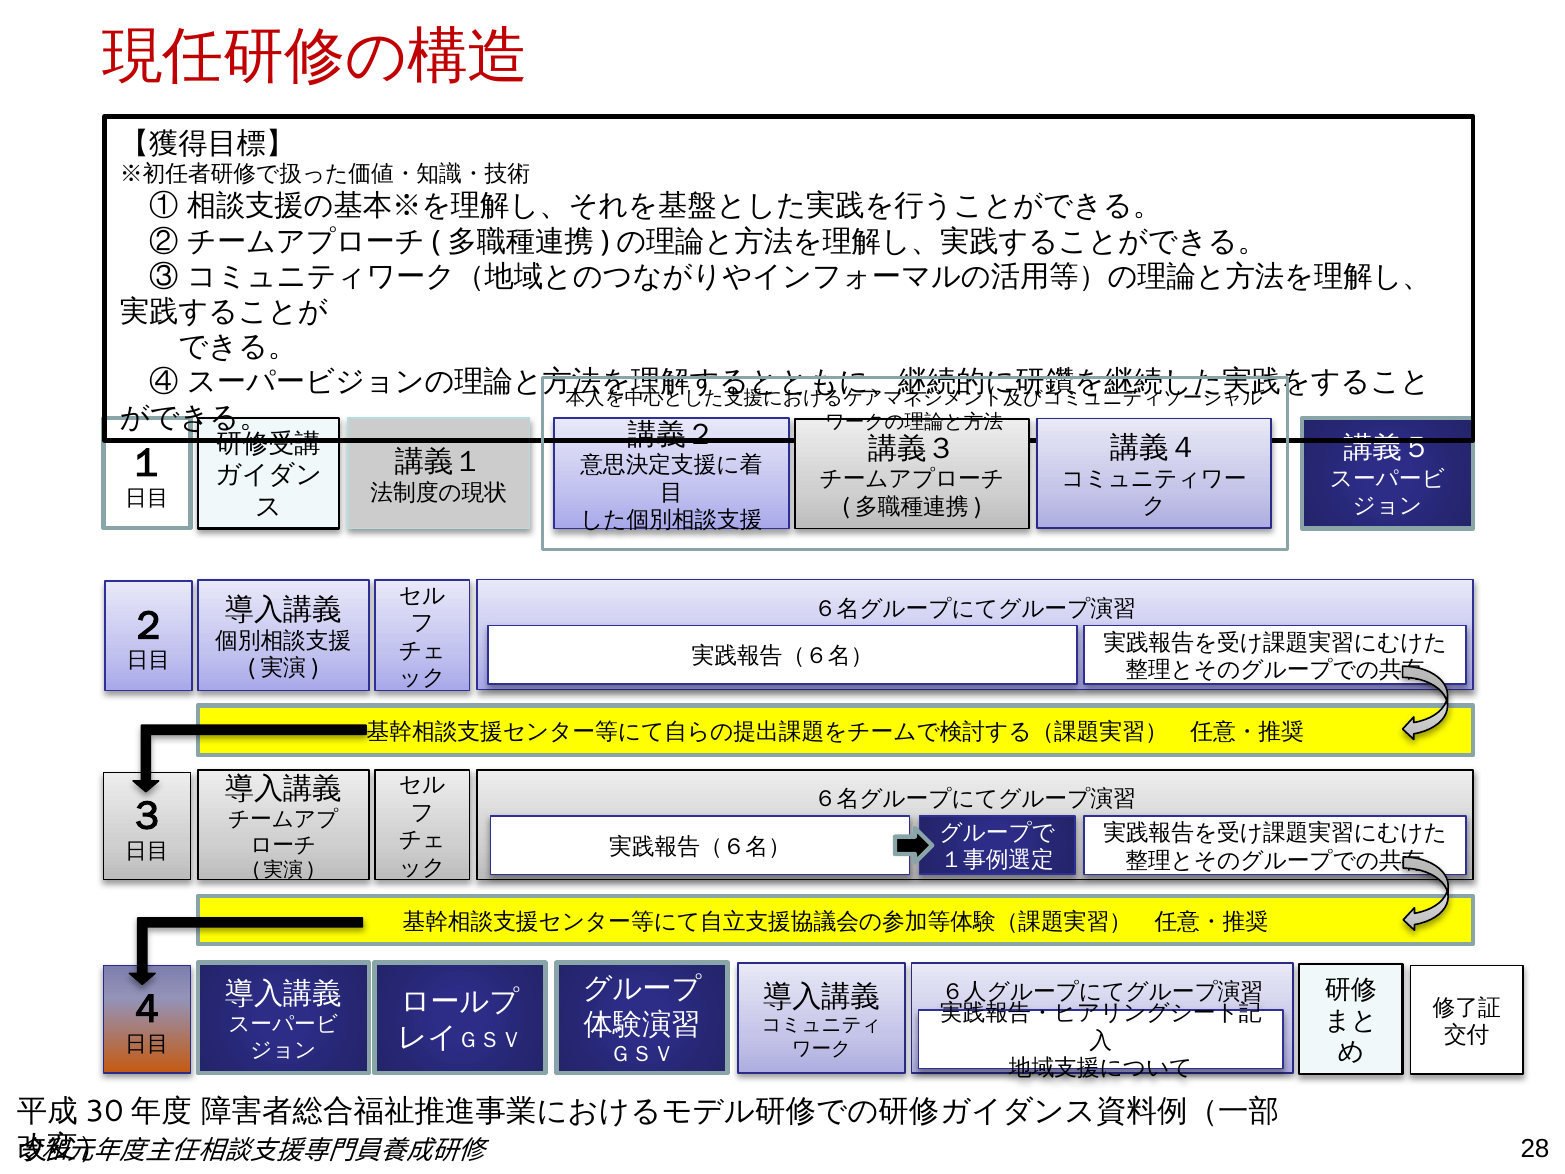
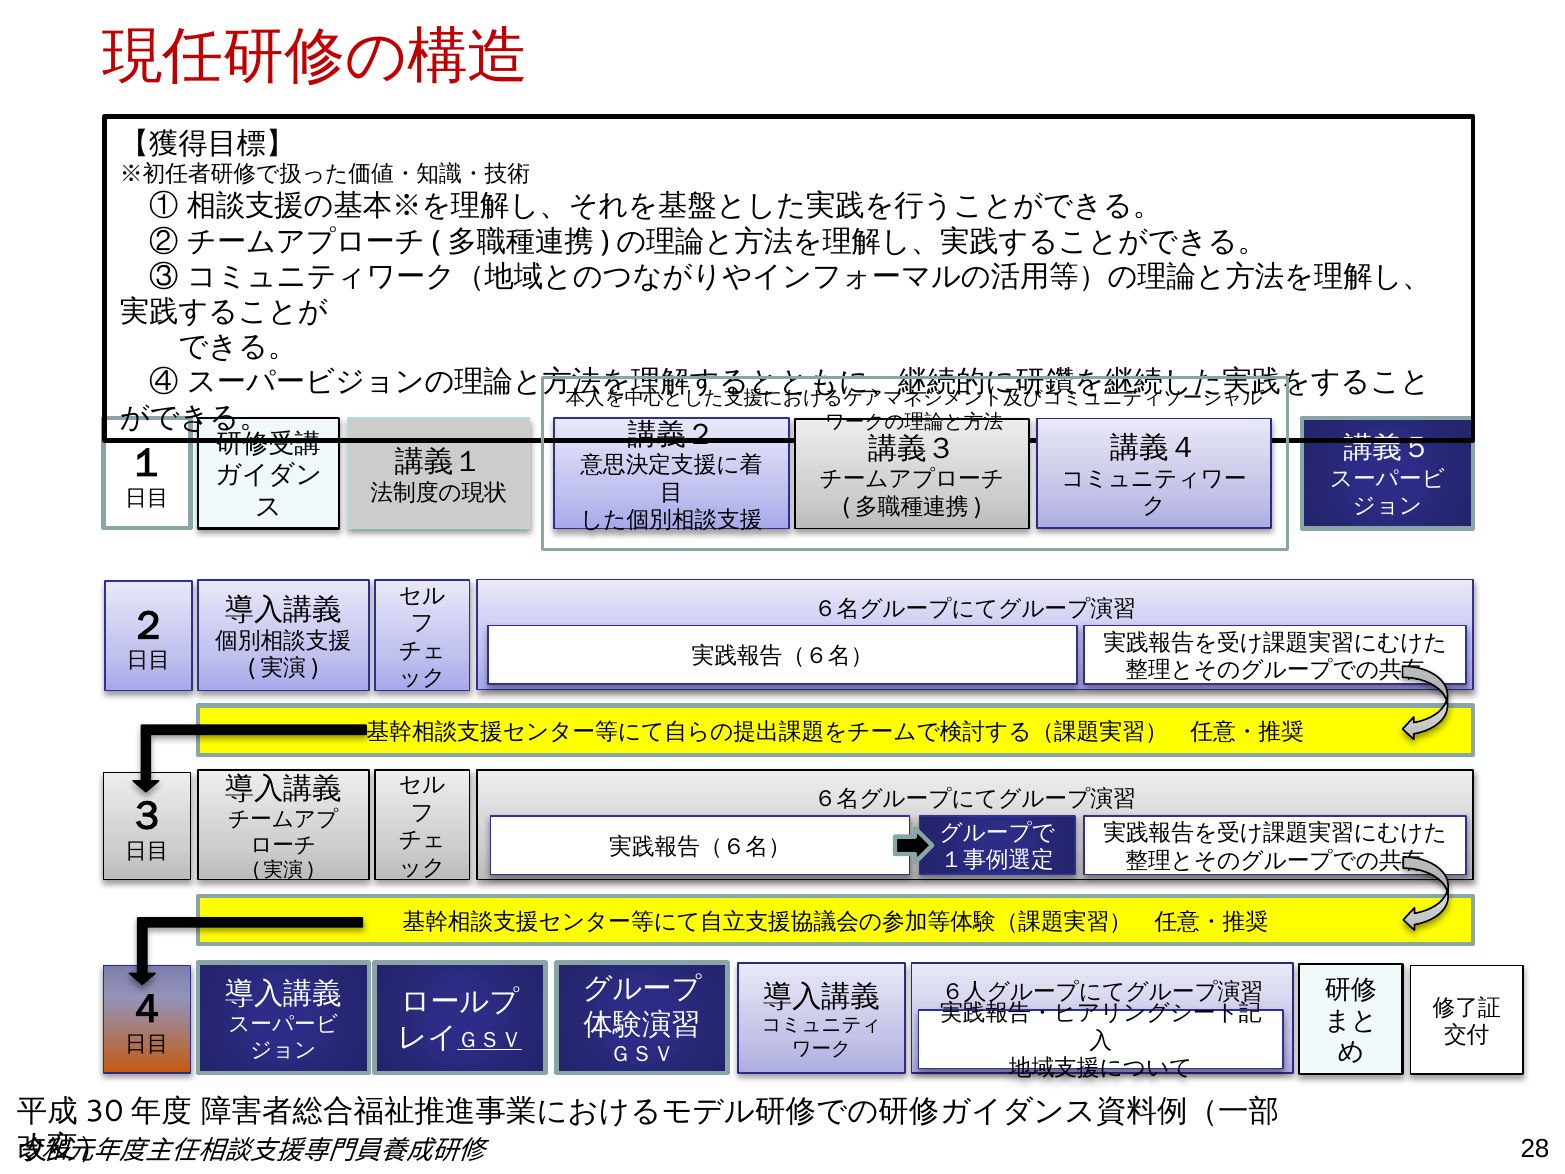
ＧＳＶ underline: none -> present (490, 1040)
